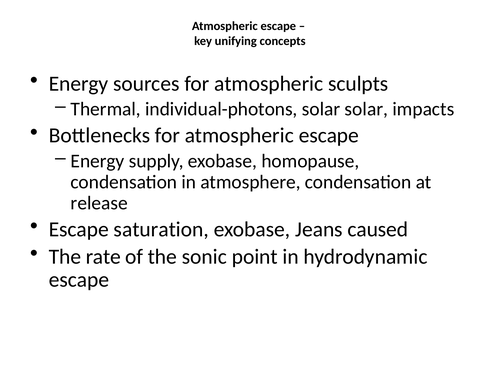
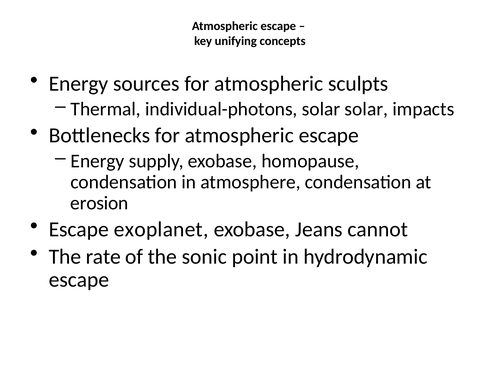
release: release -> erosion (99, 203)
saturation: saturation -> exoplanet (161, 229)
caused: caused -> cannot (378, 229)
